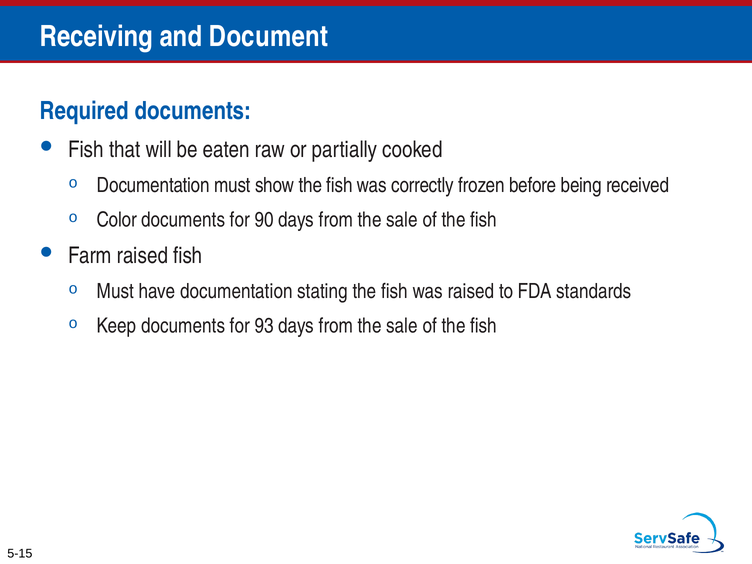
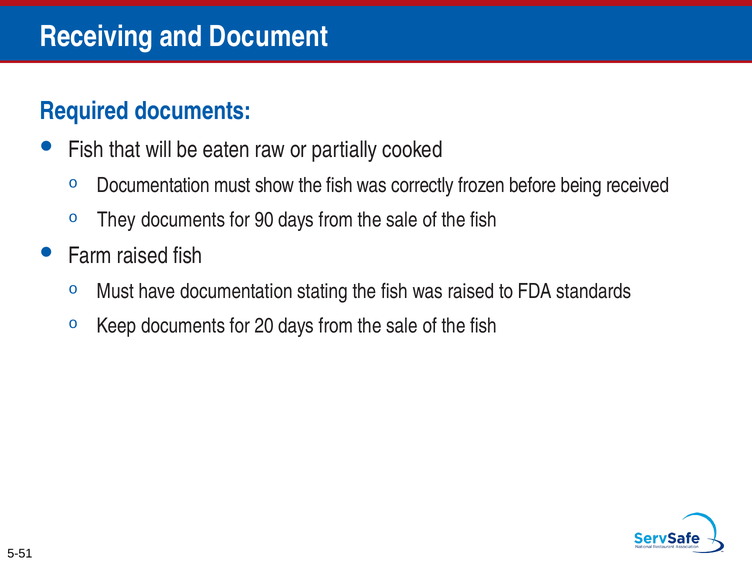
Color: Color -> They (117, 220)
93: 93 -> 20 (264, 326)
5-15: 5-15 -> 5-51 (20, 554)
